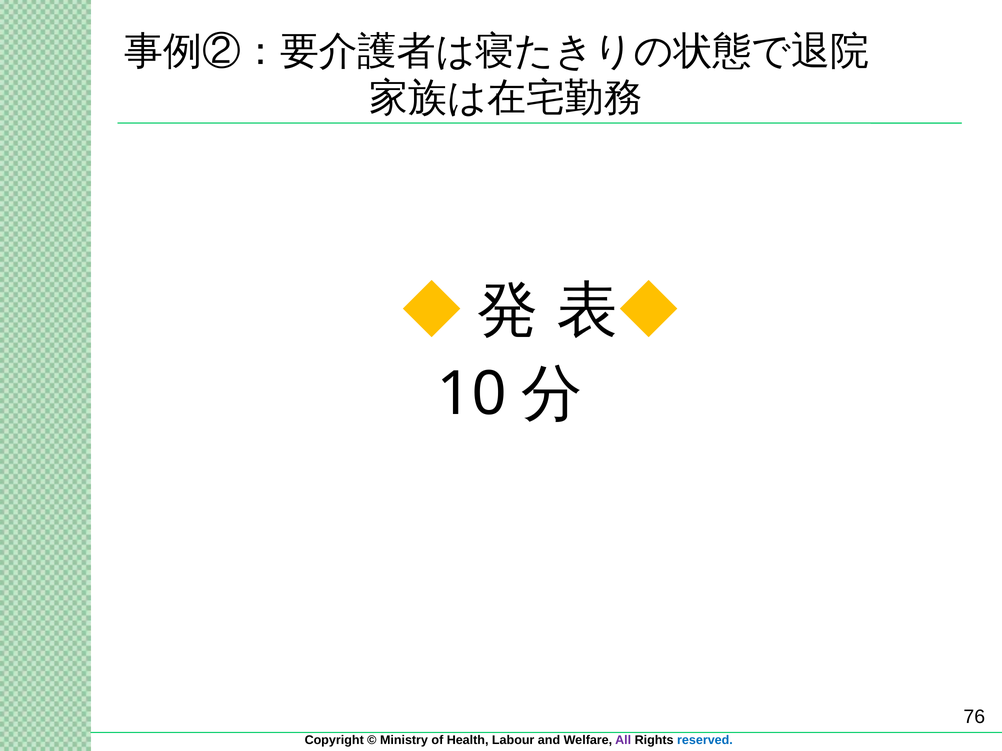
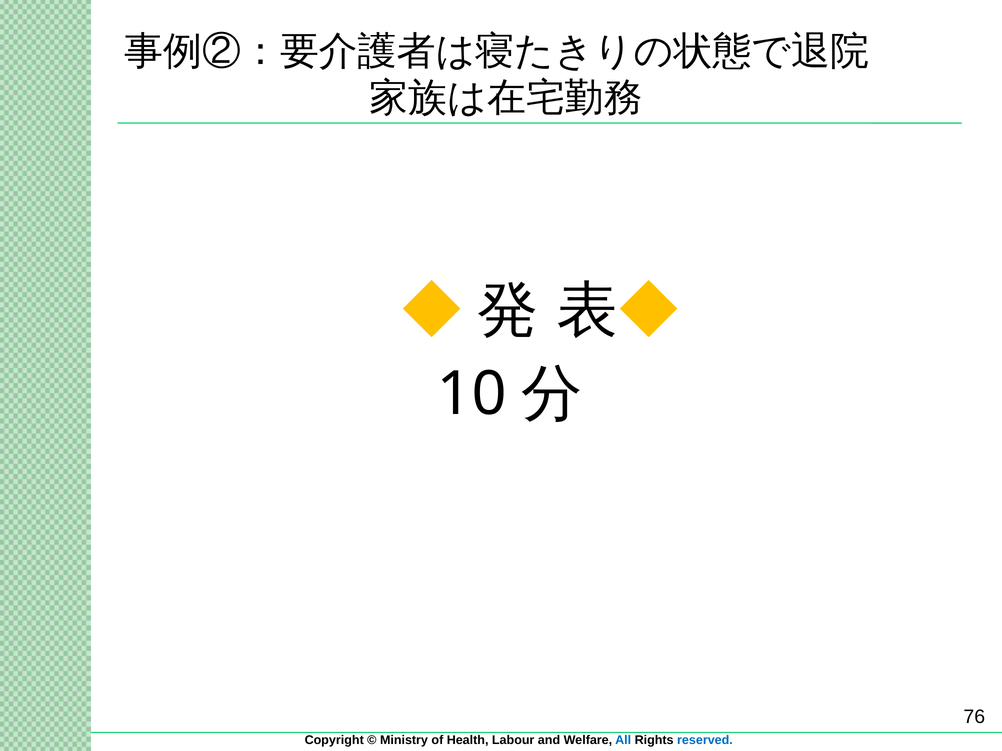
All colour: purple -> blue (623, 741)
